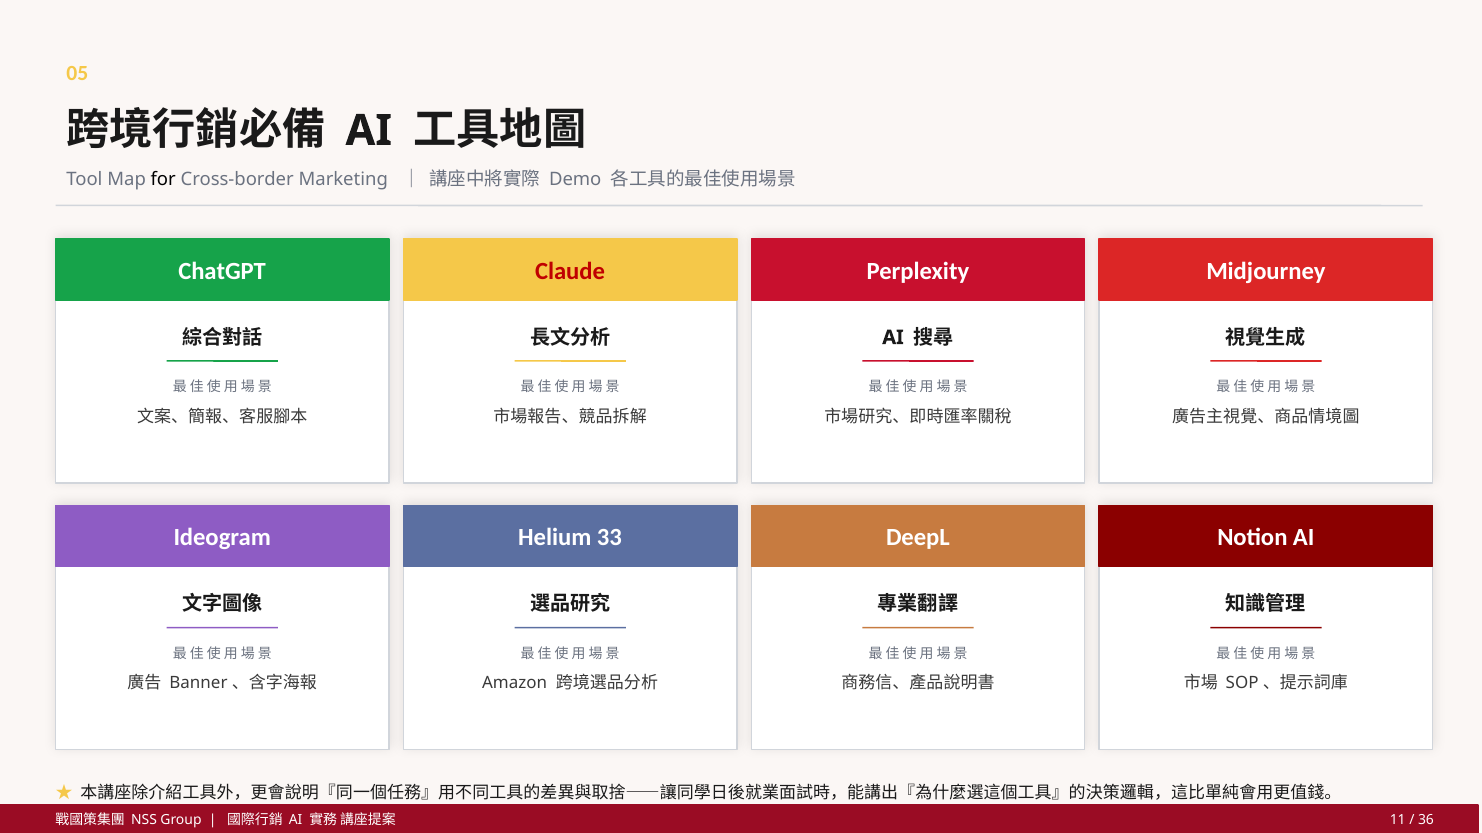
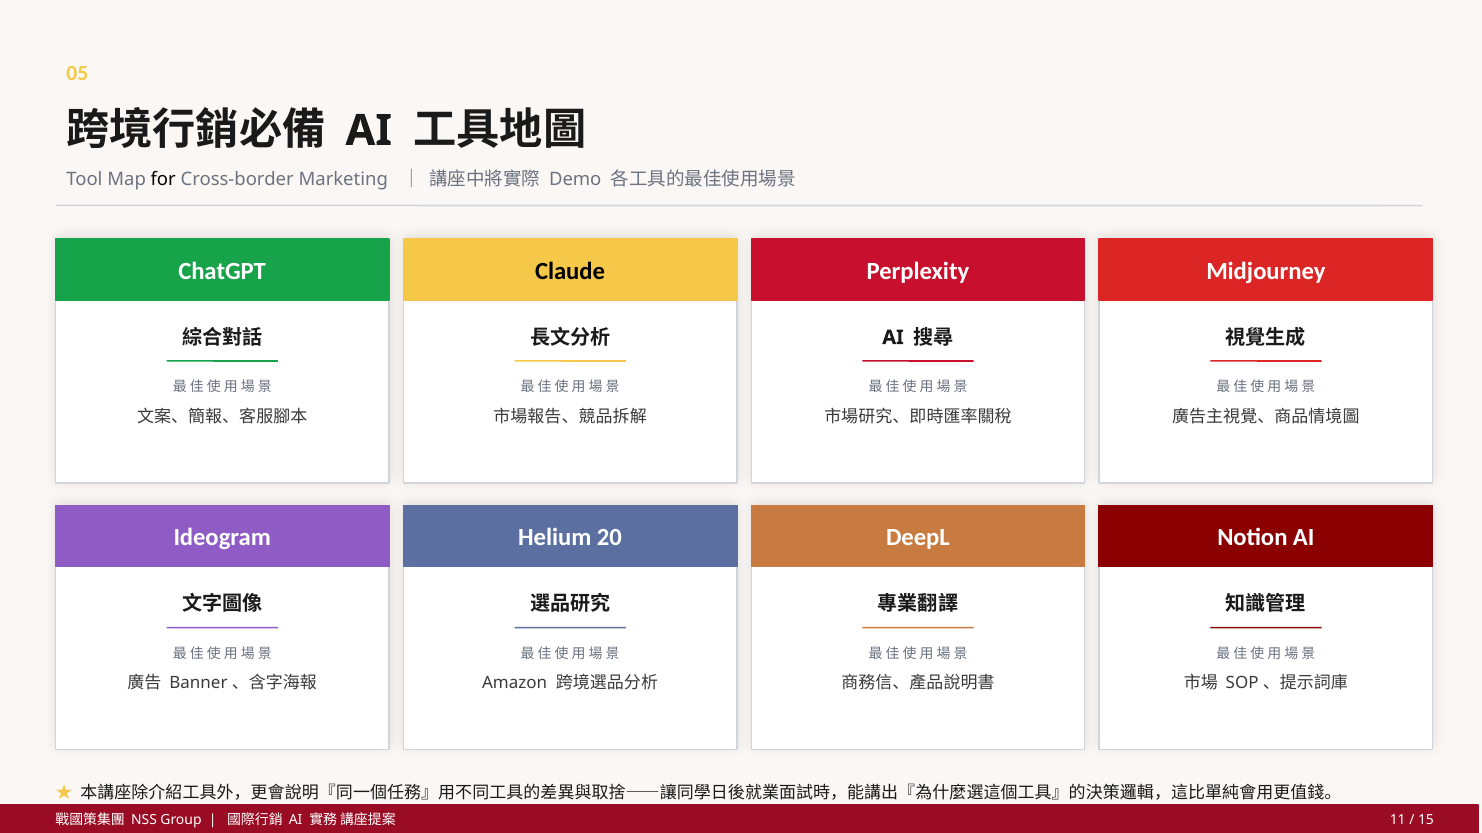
Claude colour: red -> black (570, 271)
33: 33 -> 20 (609, 538)
36: 36 -> 15 (1426, 821)
